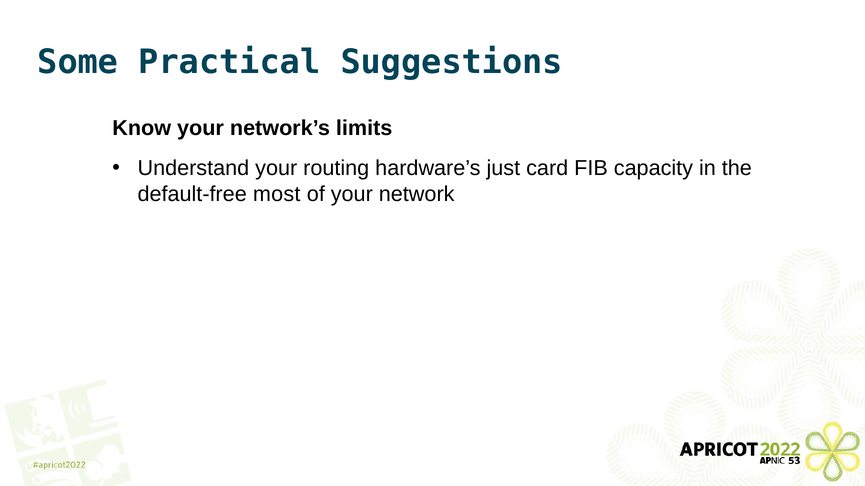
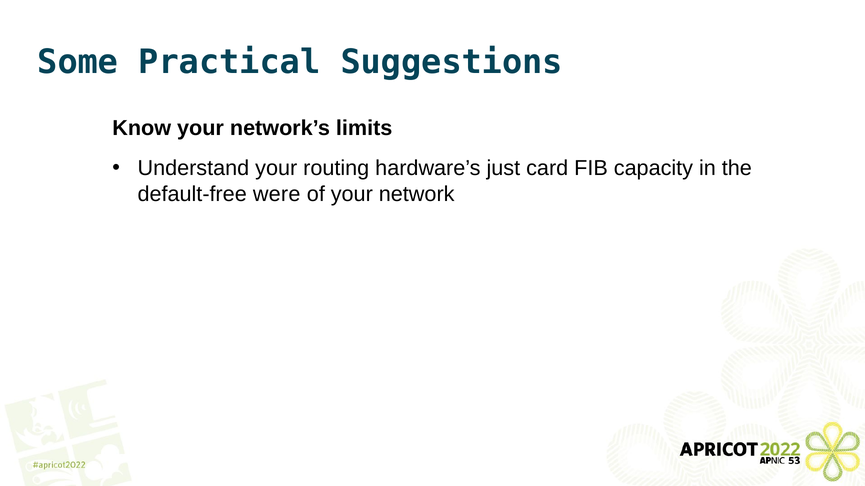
most: most -> were (277, 194)
